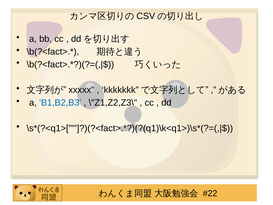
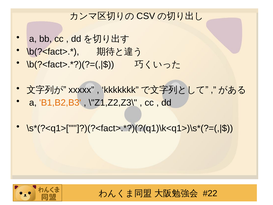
B1,B2,B3 colour: blue -> orange (60, 103)
